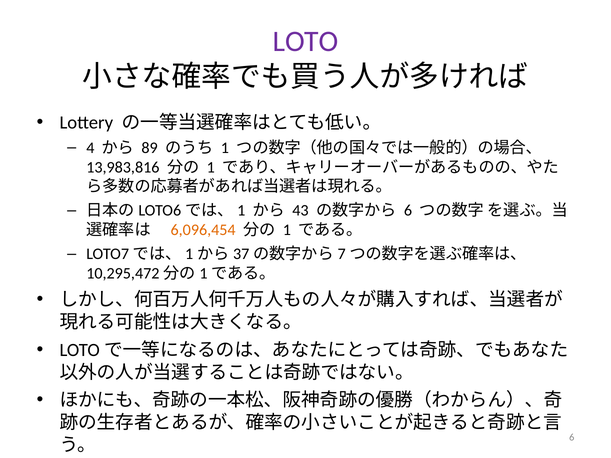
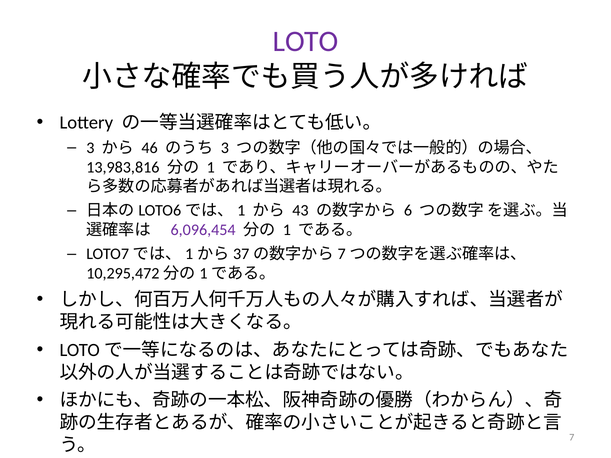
4: 4 -> 3 (90, 148)
89: 89 -> 46 (150, 148)
1: 1 -> 3 (225, 148)
6,096,454 colour: orange -> purple (203, 230)
6: 6 -> 7 (572, 438)
